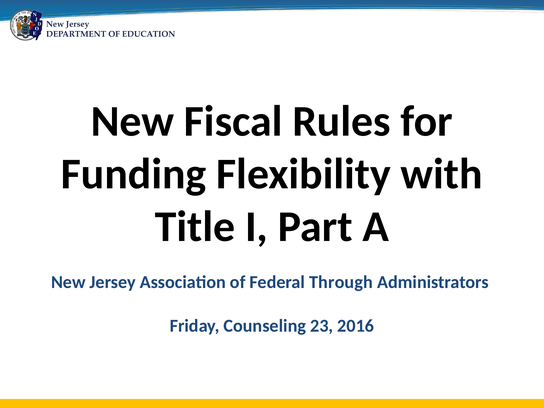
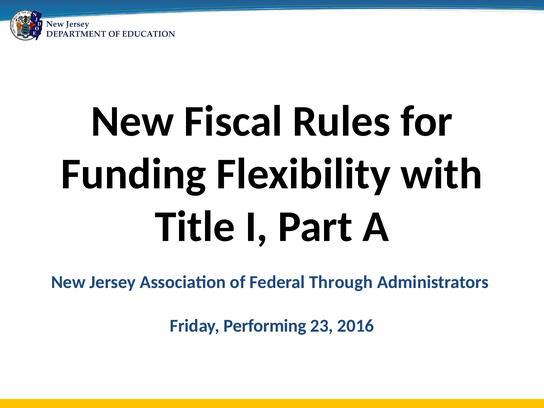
Counseling: Counseling -> Performing (265, 326)
